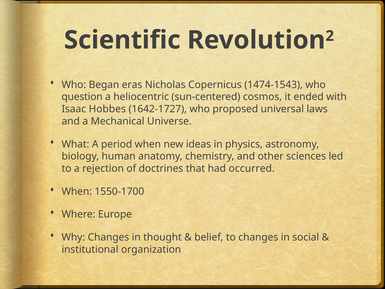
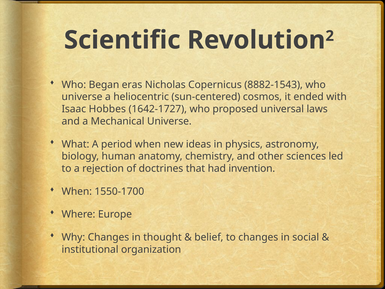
1474-1543: 1474-1543 -> 8882-1543 (274, 85)
question: question -> universe (82, 97)
occurred: occurred -> invention (252, 168)
